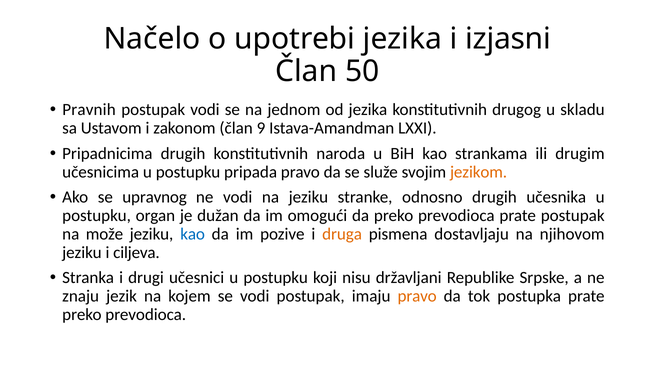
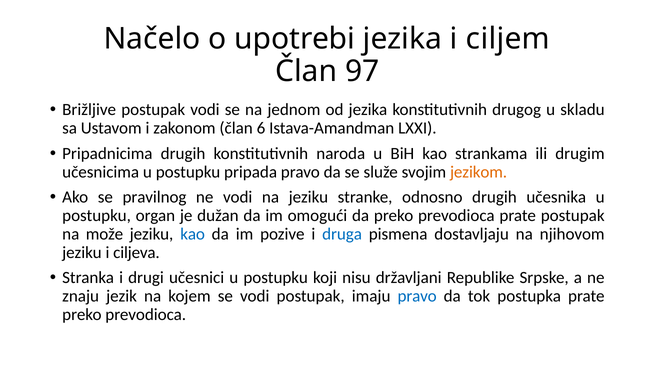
izjasni: izjasni -> ciljem (508, 39)
50: 50 -> 97 (362, 71)
Pravnih: Pravnih -> Brižljive (89, 110)
9: 9 -> 6 (261, 128)
upravnog: upravnog -> pravilnog (155, 197)
druga colour: orange -> blue (342, 234)
pravo colour: orange -> blue (417, 296)
